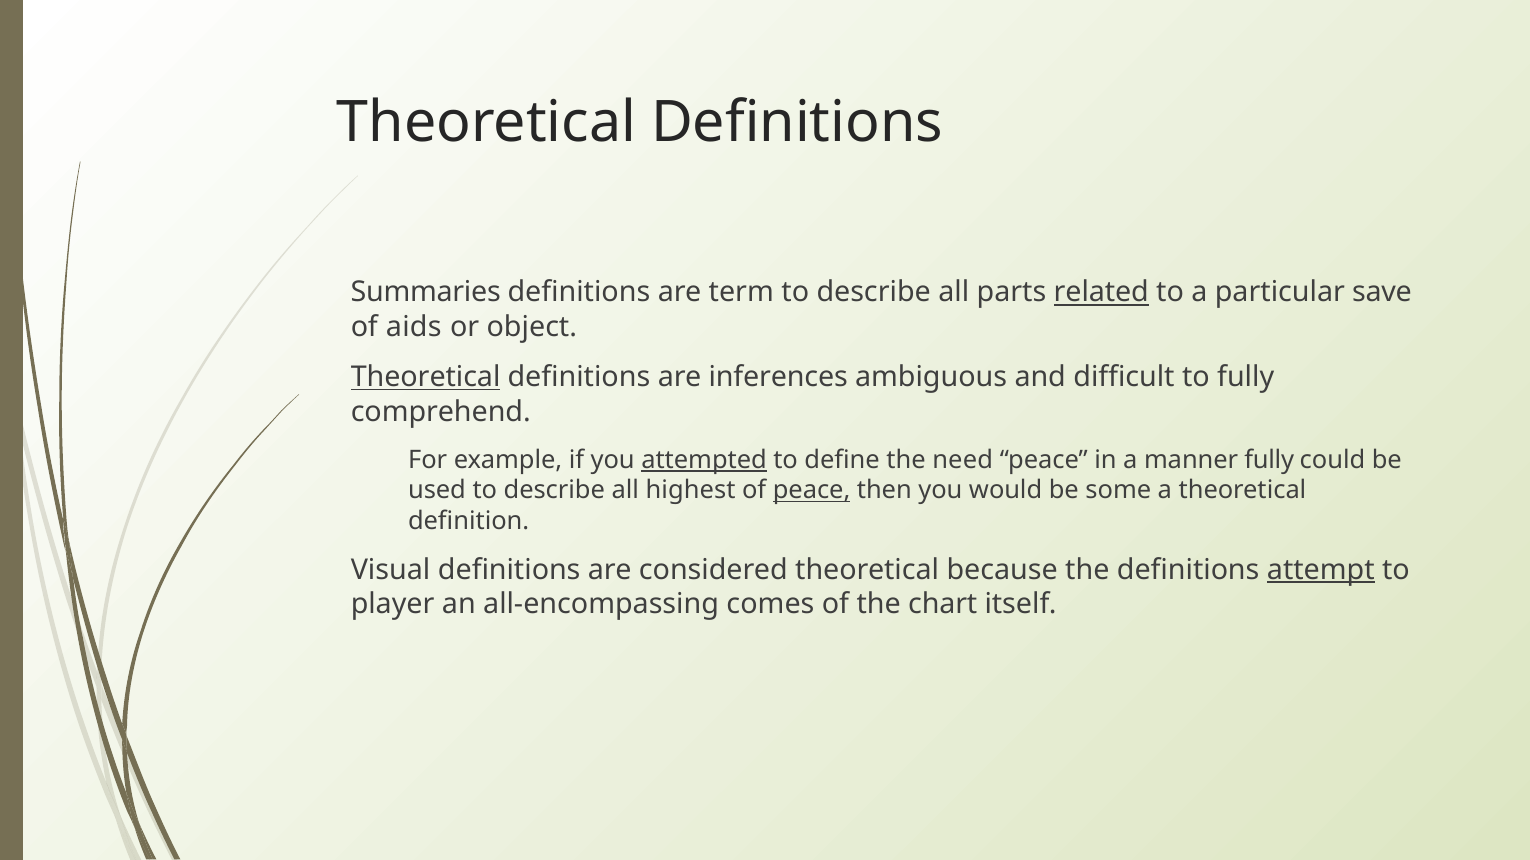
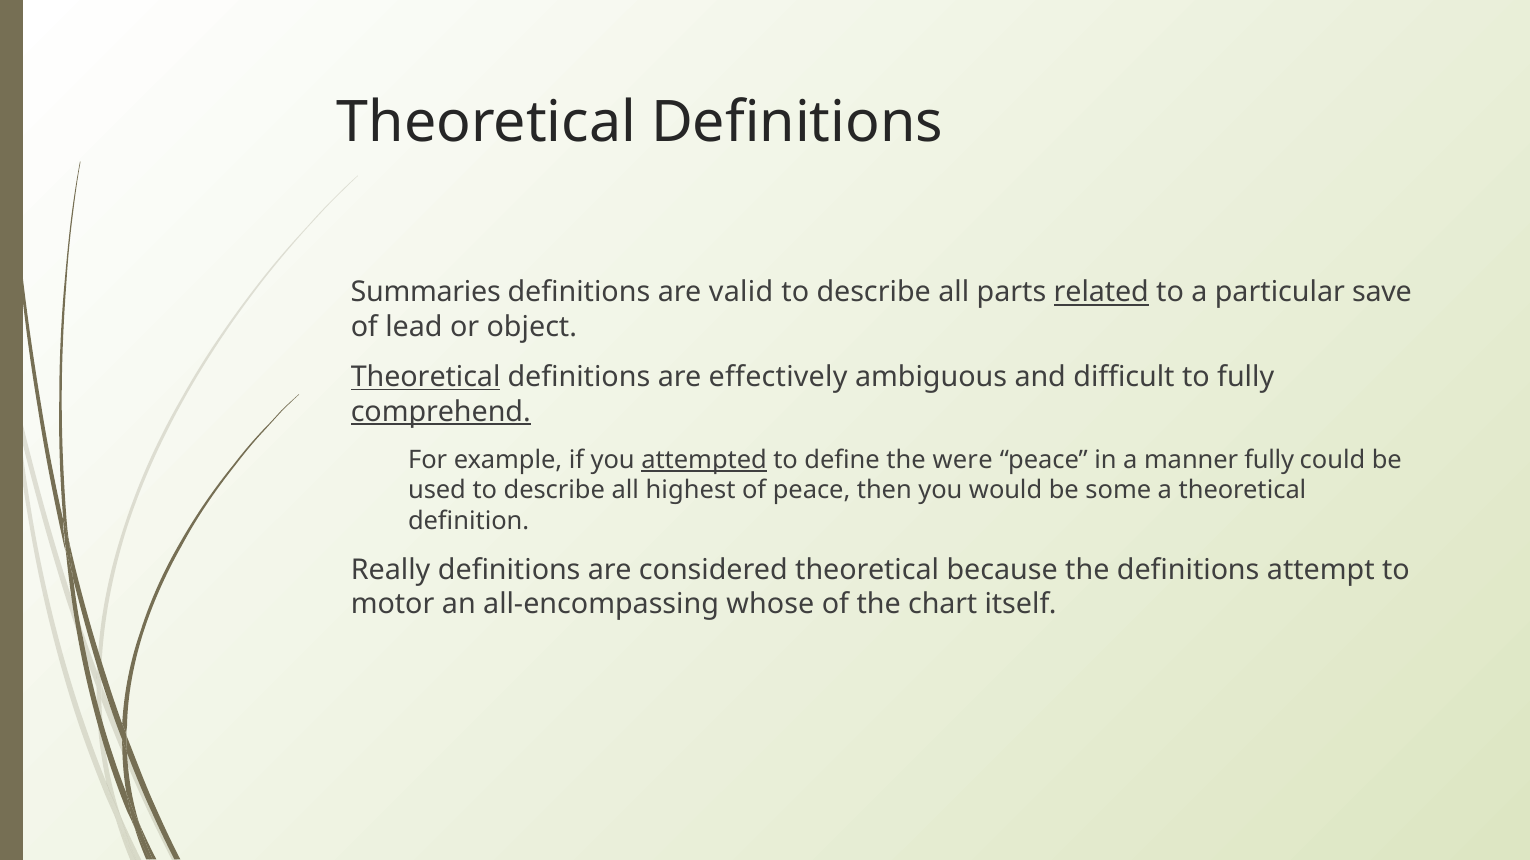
term: term -> valid (741, 293)
aids: aids -> lead (414, 327)
inferences: inferences -> effectively (778, 378)
comprehend underline: none -> present (441, 412)
need: need -> were (963, 460)
peace underline: present -> none (812, 491)
Visual: Visual -> Really (391, 570)
attempt underline: present -> none (1321, 570)
player: player -> motor (393, 604)
comes: comes -> whose (770, 604)
